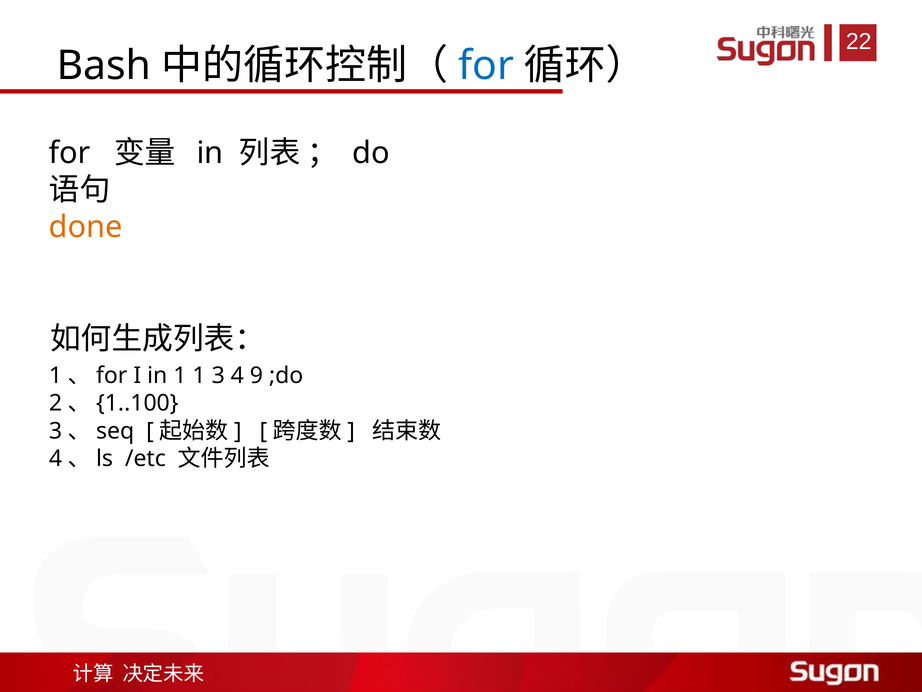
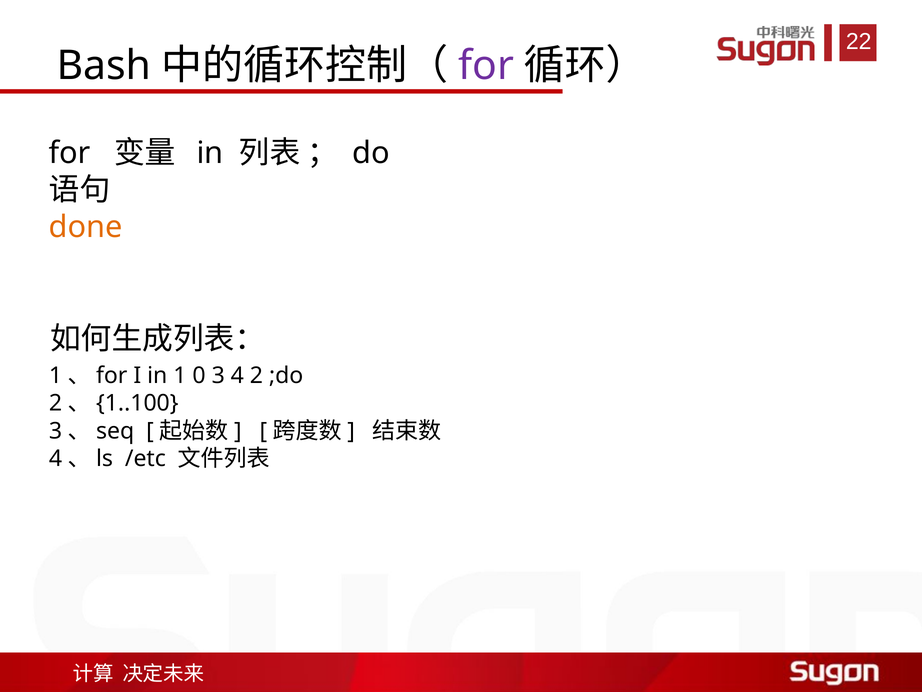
for colour: blue -> purple (486, 66)
1 1: 1 -> 0 (199, 375)
9: 9 -> 2 (256, 375)
